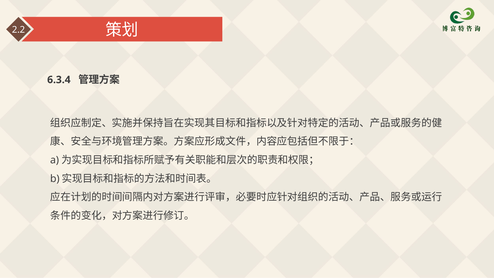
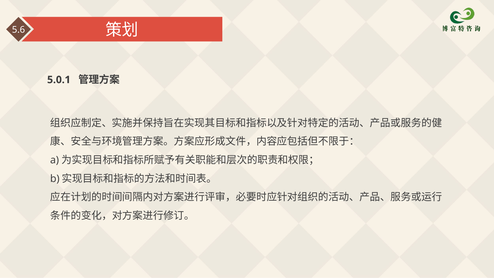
2.2: 2.2 -> 5.6 (19, 30)
6.3.4: 6.3.4 -> 5.0.1 (59, 80)
